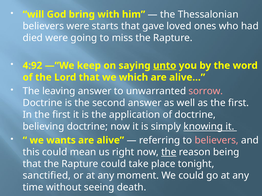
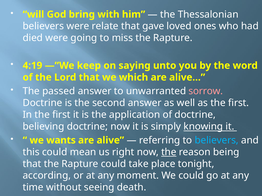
starts: starts -> relate (105, 26)
4:92: 4:92 -> 4:19 (32, 66)
unto underline: present -> none (165, 66)
leaving: leaving -> passed (59, 91)
believers colour: pink -> light blue (217, 141)
sanctified: sanctified -> according (47, 176)
